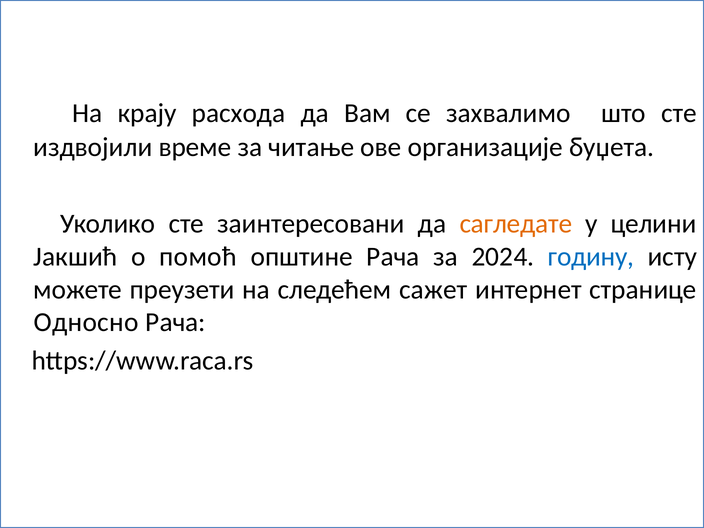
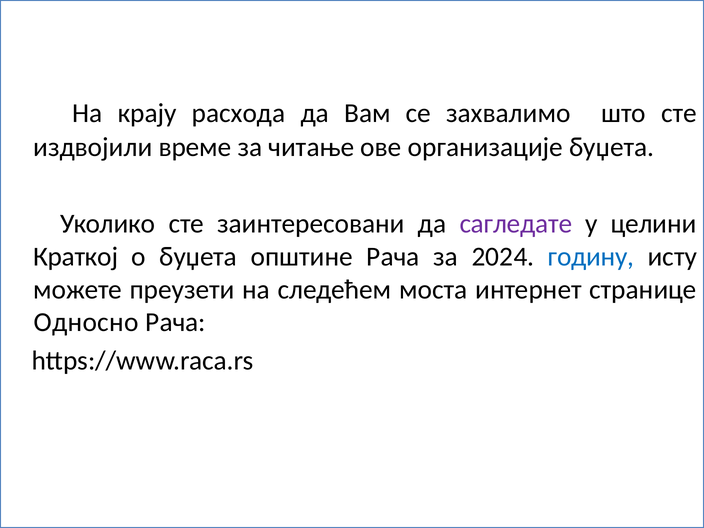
сагледате colour: orange -> purple (516, 224)
Јакшић: Јакшић -> Краткој (76, 257)
о помоћ: помоћ -> буџета (198, 257)
сажет: сажет -> моста (433, 290)
